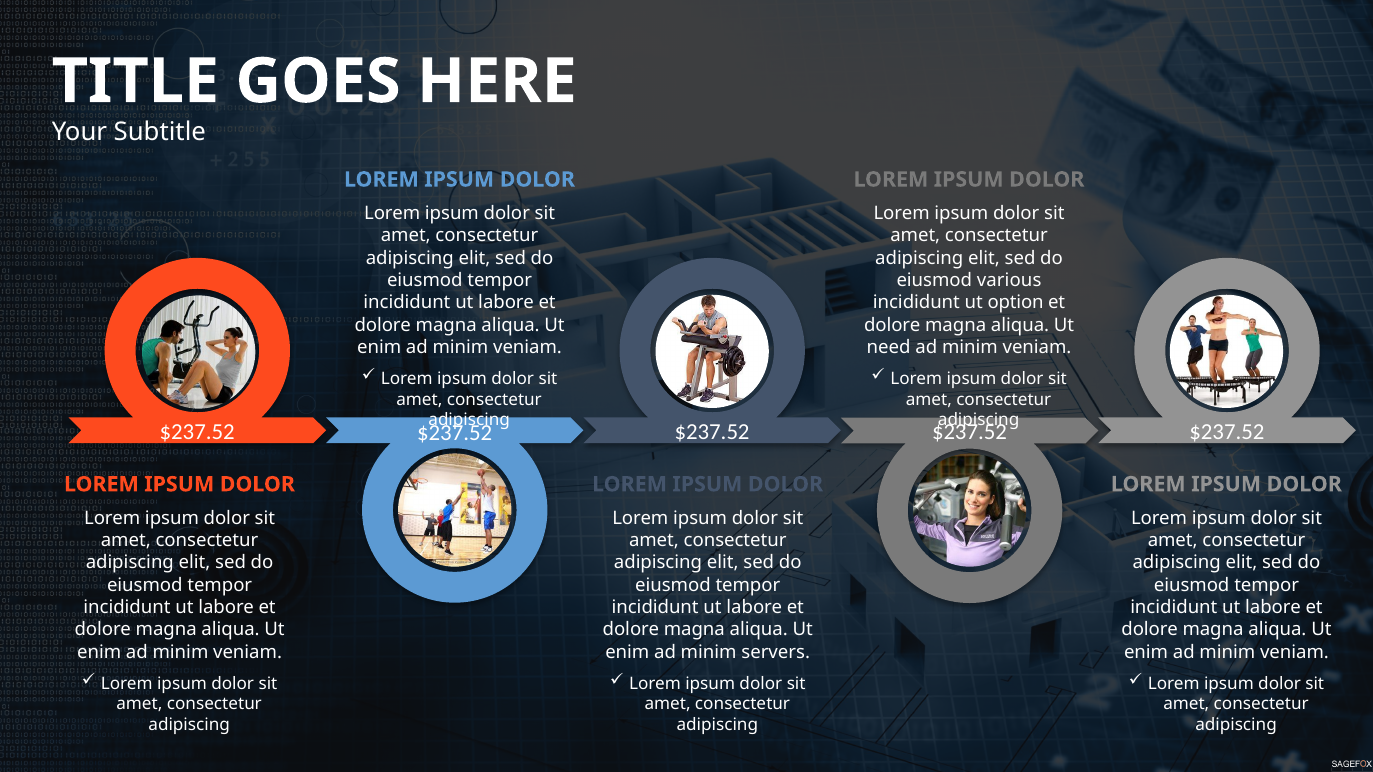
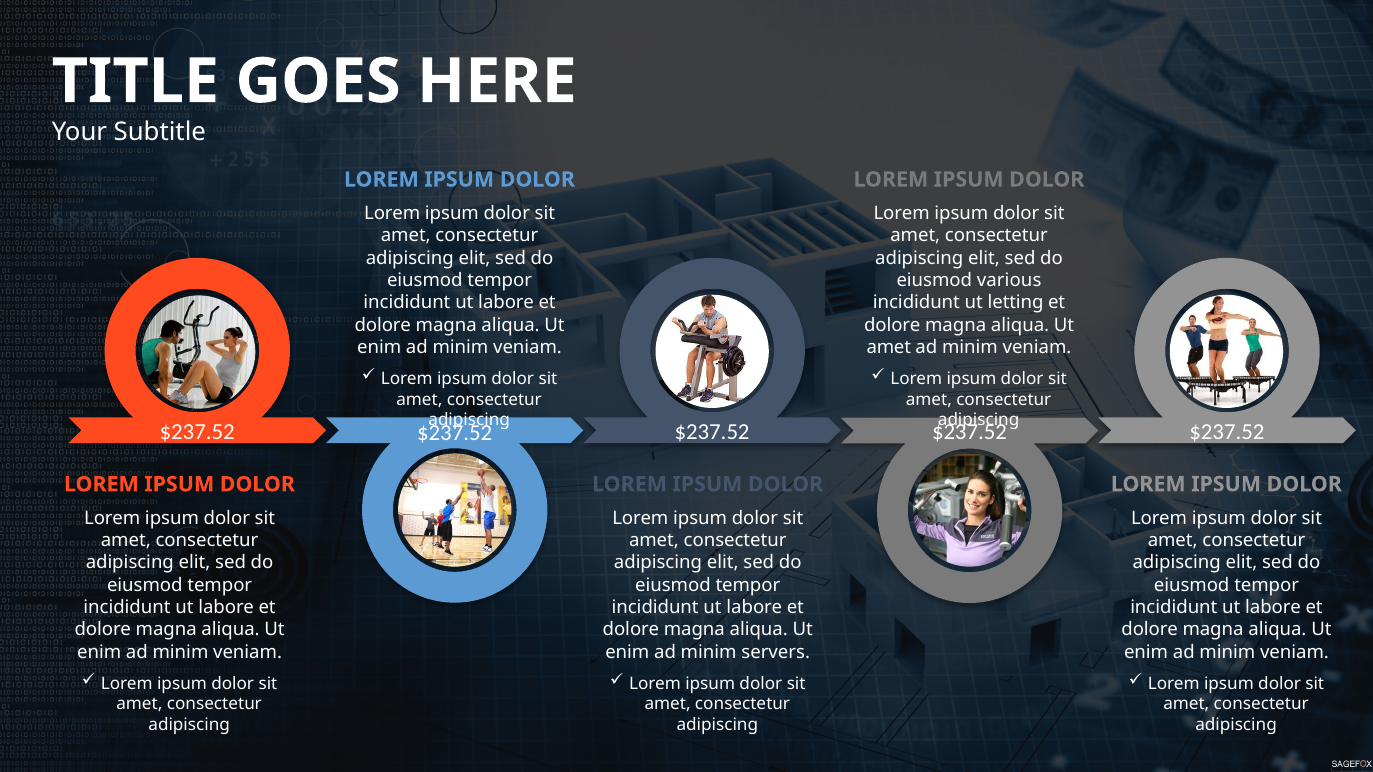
option: option -> letting (1016, 303)
need: need -> amet (889, 347)
